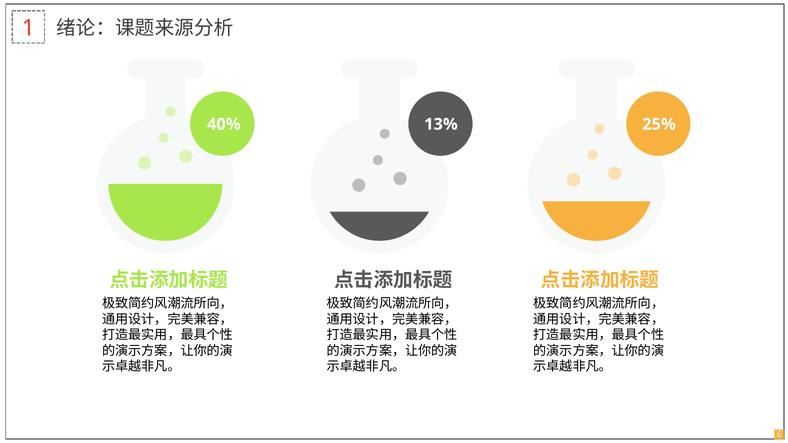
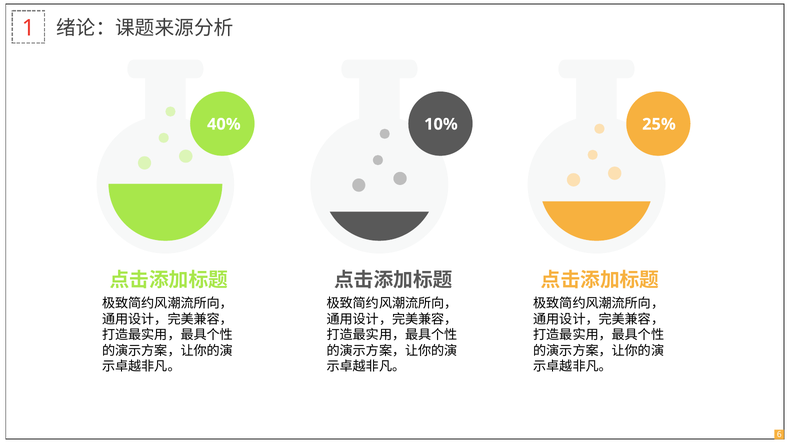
13%: 13% -> 10% (441, 124)
